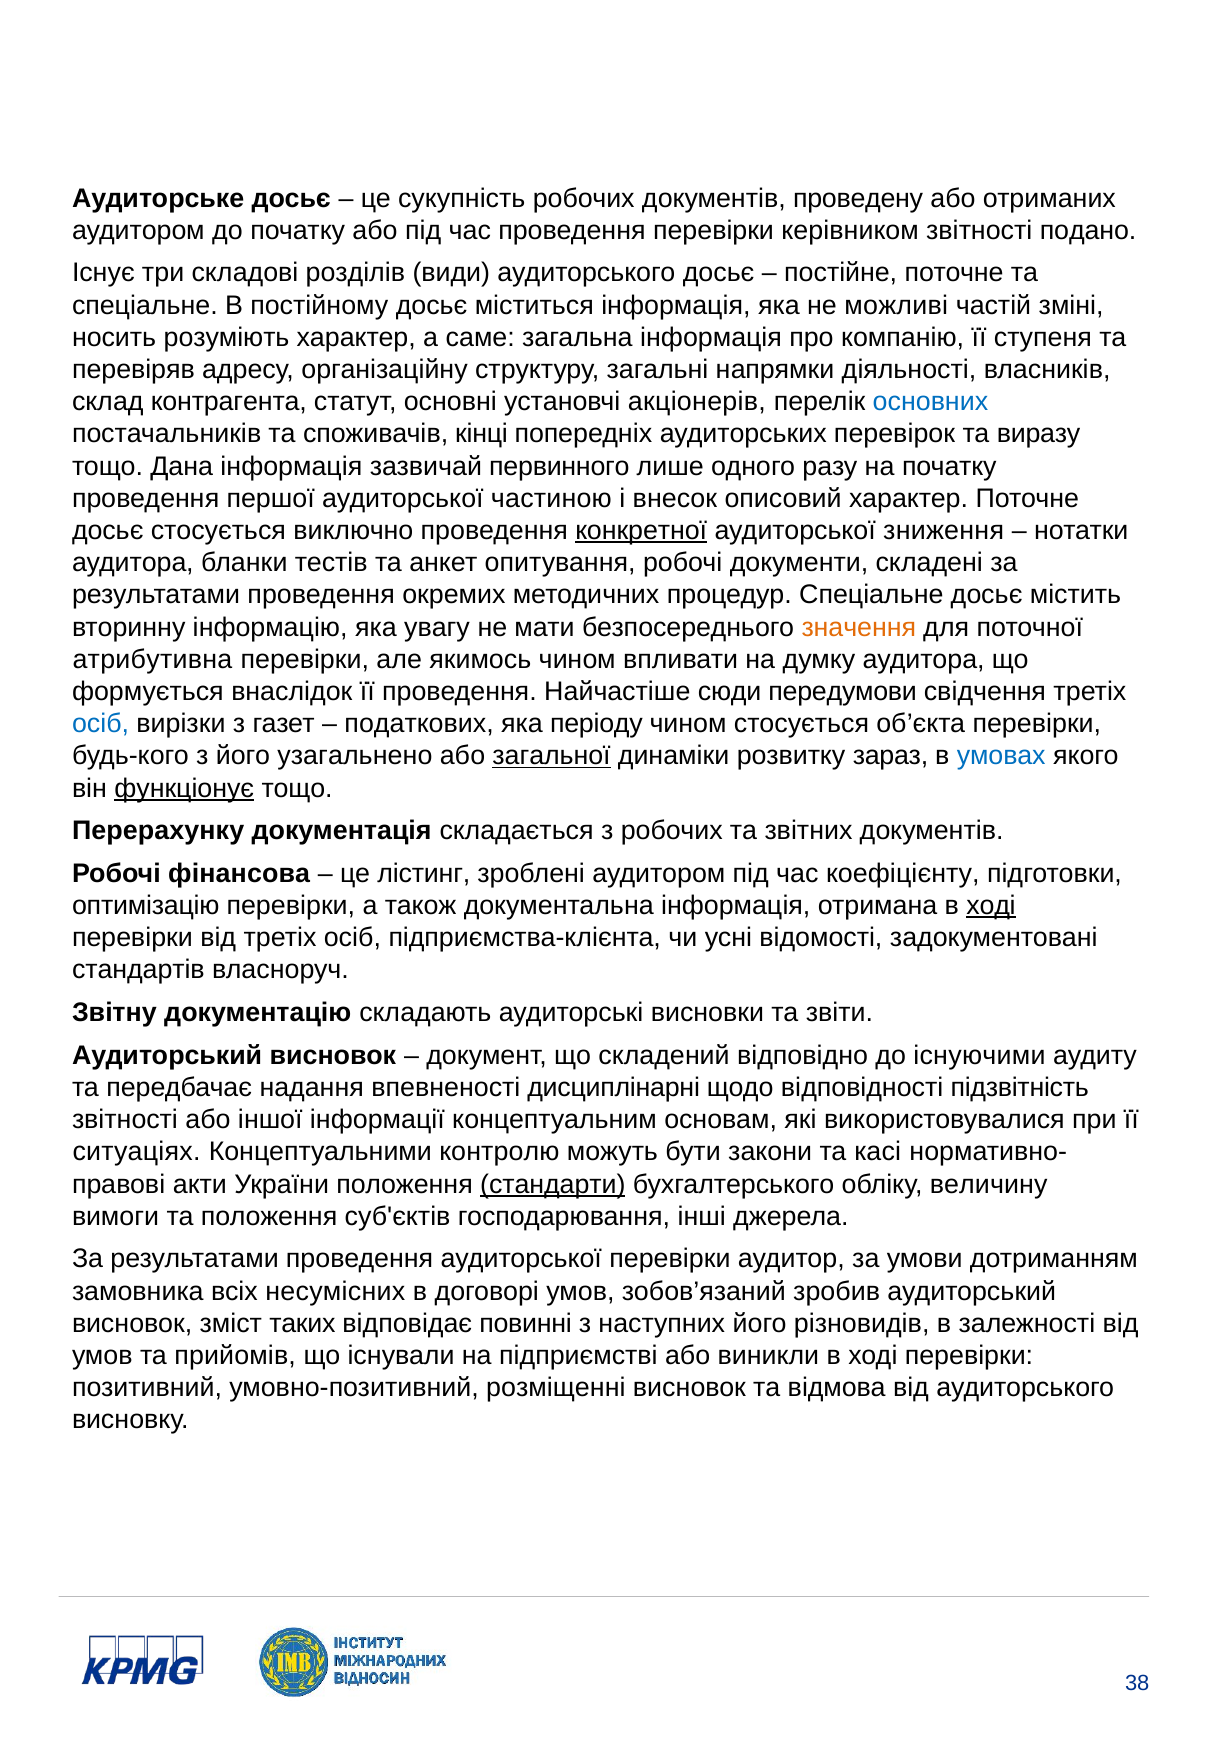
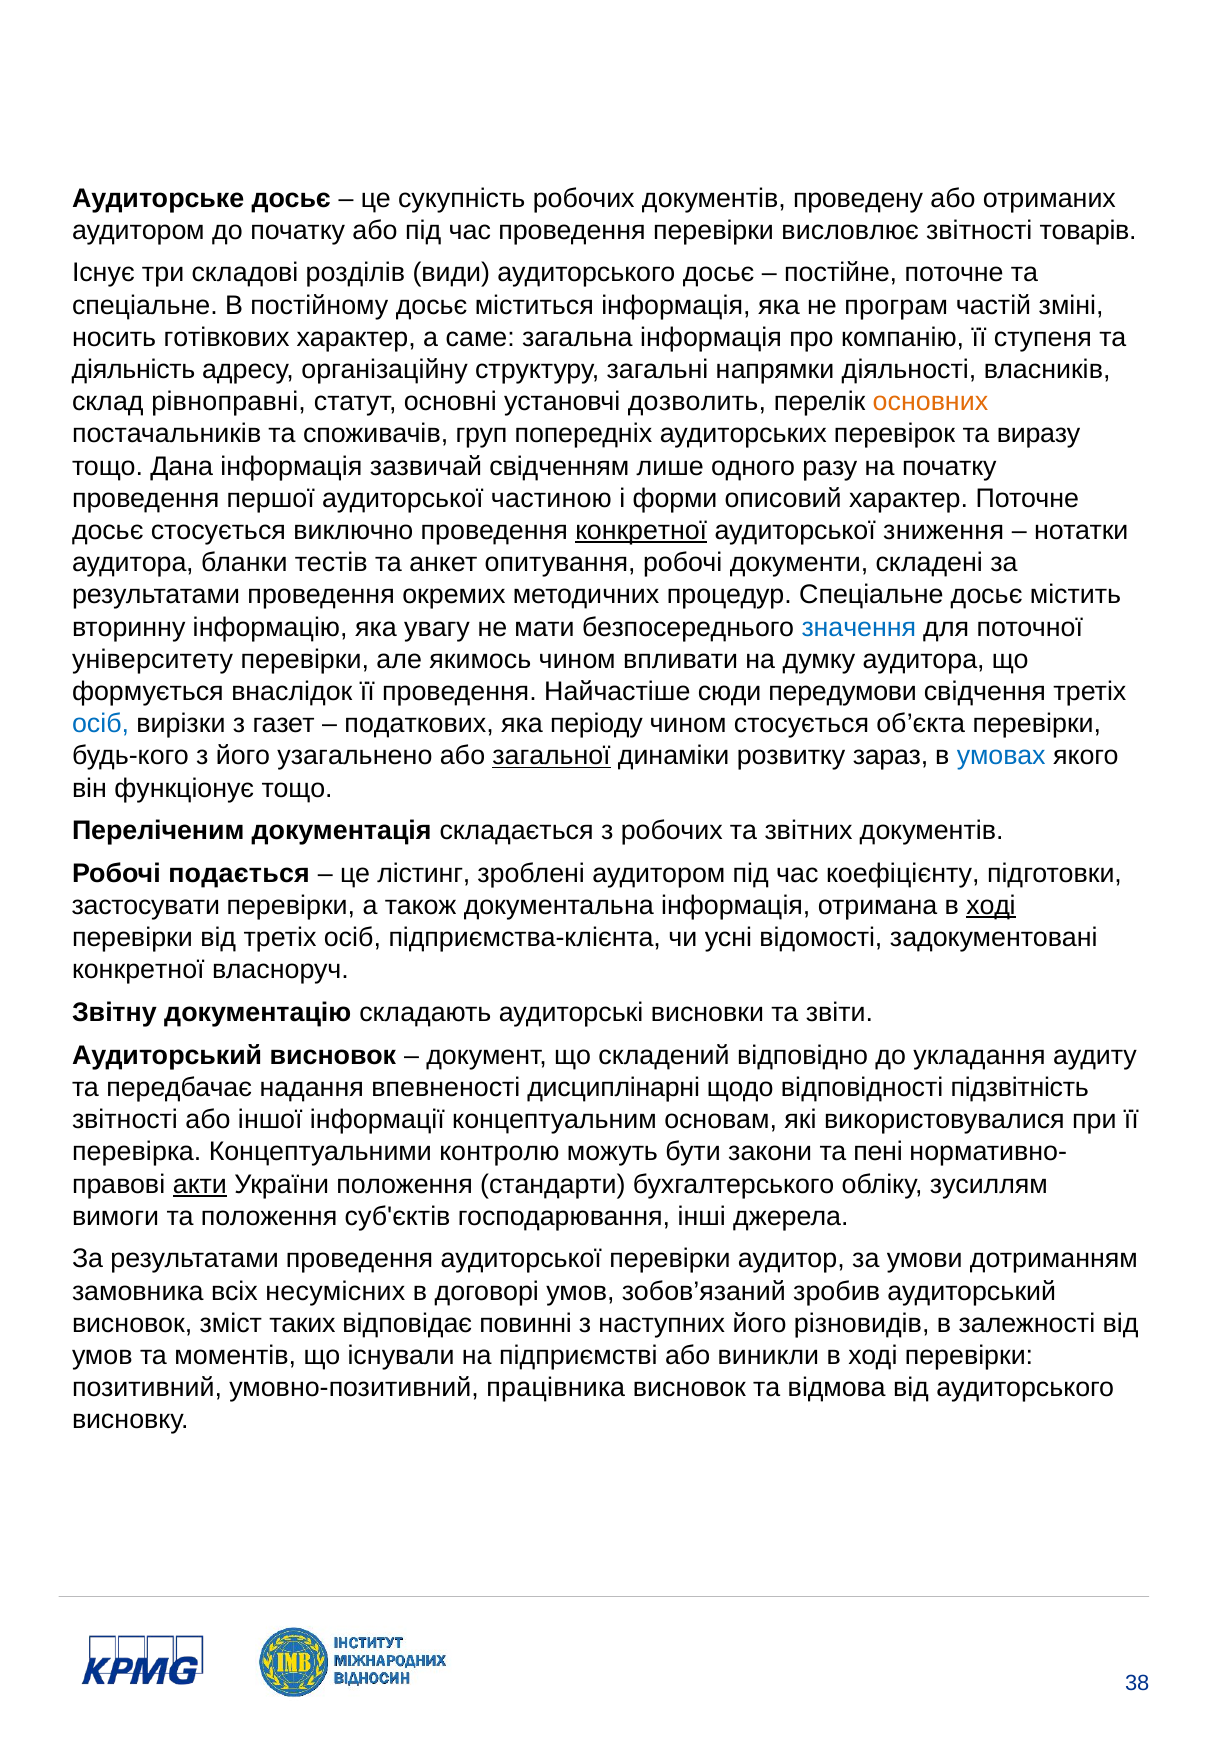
керівником: керівником -> висловлює (850, 231)
подано: подано -> товарів (1088, 231)
можливі: можливі -> програм (896, 305)
розуміють: розуміють -> готівкових (227, 338)
перевіряв: перевіряв -> діяльність (134, 370)
контрагента: контрагента -> рівноправні (229, 402)
акціонерів: акціонерів -> дозволить (697, 402)
основних colour: blue -> orange (930, 402)
кінці: кінці -> груп (481, 434)
первинного: первинного -> свідченням (559, 466)
внесок: внесок -> форми (675, 499)
значення colour: orange -> blue (859, 628)
атрибутивна: атрибутивна -> університету (152, 660)
функціонує underline: present -> none (184, 789)
Перерахунку: Перерахунку -> Переліченим (158, 831)
фінансова: фінансова -> подається (239, 874)
оптимізацію: оптимізацію -> застосувати (146, 906)
стандартів: стандартів -> конкретної (138, 971)
існуючими: існуючими -> укладання (979, 1056)
ситуаціях: ситуаціях -> перевірка (137, 1153)
касі: касі -> пені (878, 1153)
акти underline: none -> present (200, 1185)
стандарти underline: present -> none (553, 1185)
величину: величину -> зусиллям (989, 1185)
прийомів: прийомів -> моментів (235, 1356)
розміщенні: розміщенні -> працівника (556, 1389)
